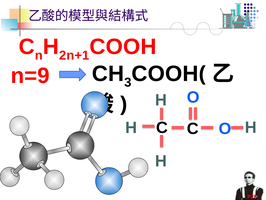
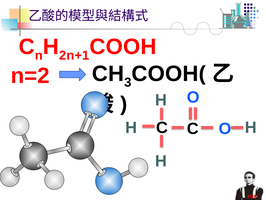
n=9: n=9 -> n=2 (30, 76)
